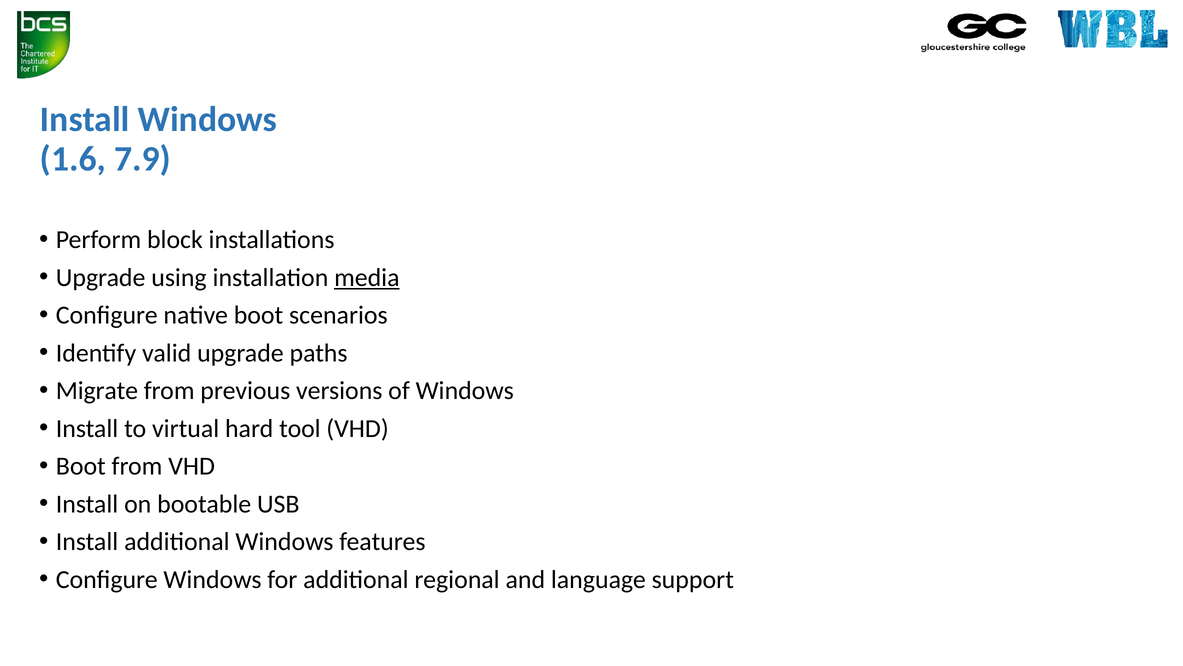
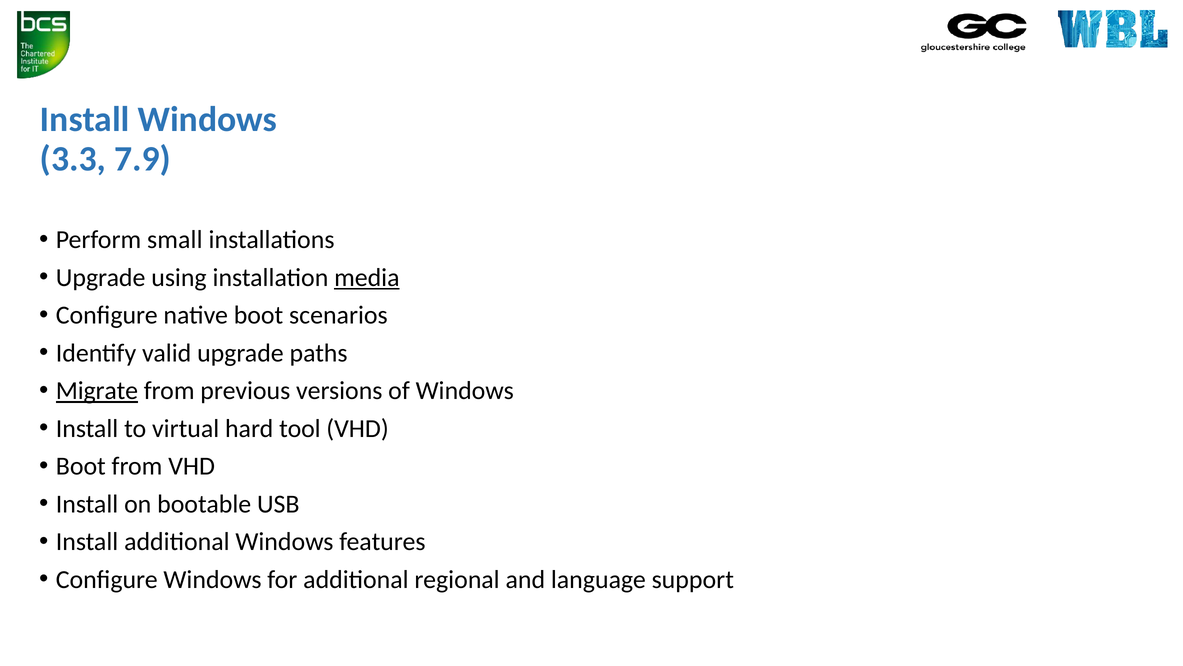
1.6: 1.6 -> 3.3 (73, 159)
block: block -> small (175, 240)
Migrate underline: none -> present (97, 391)
